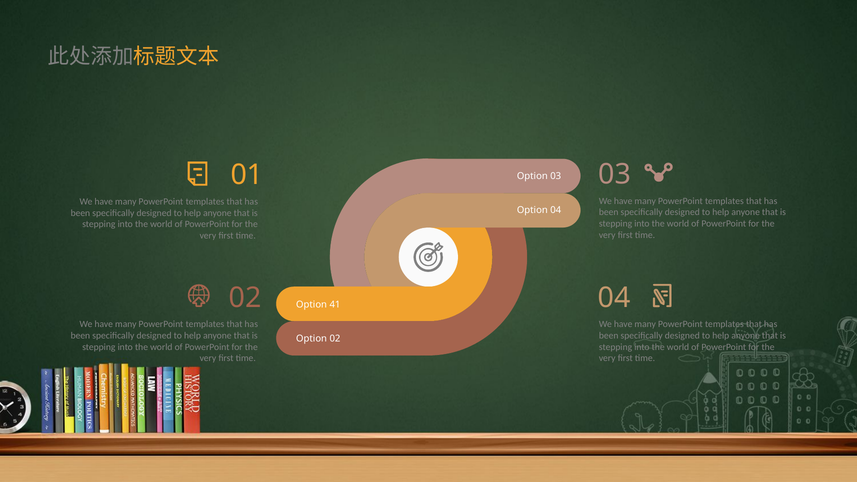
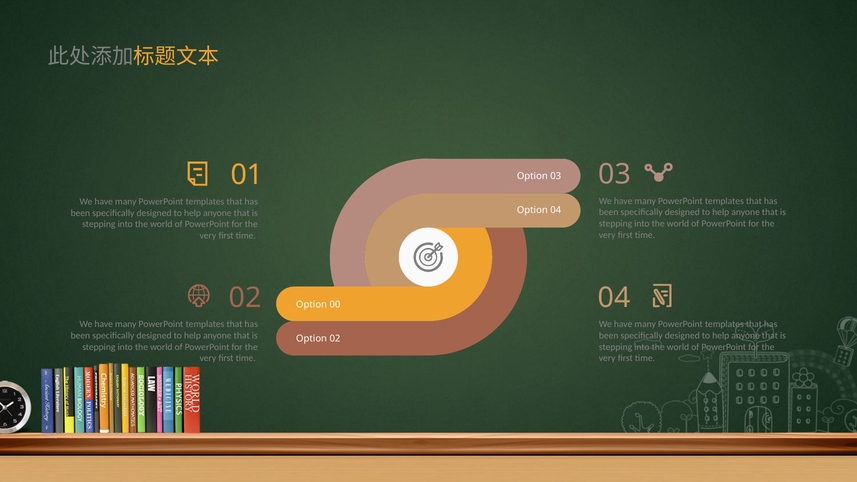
41: 41 -> 00 (335, 305)
